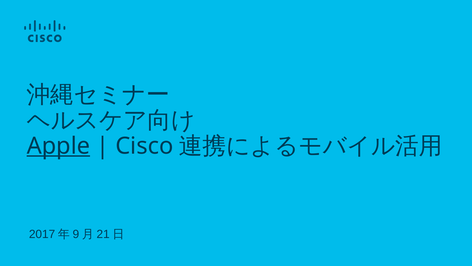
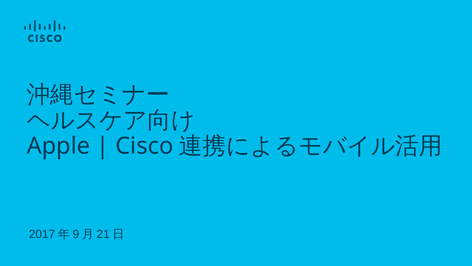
Apple underline: present -> none (58, 146)
